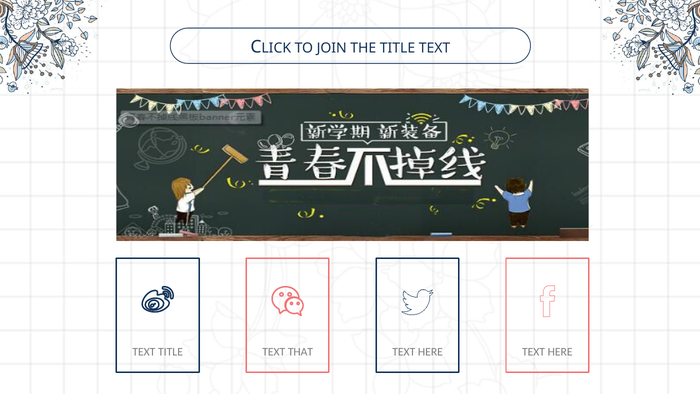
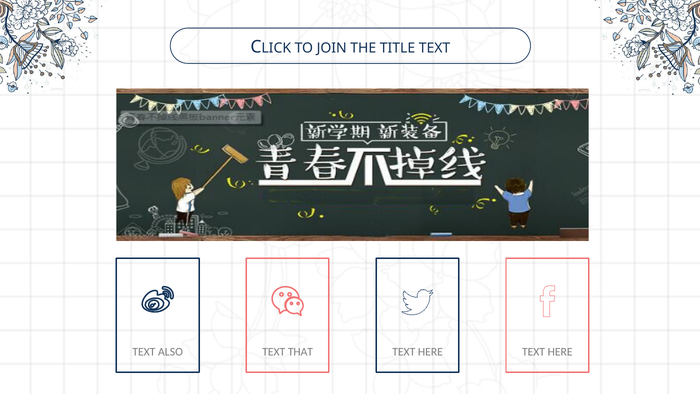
TEXT TITLE: TITLE -> ALSO (170, 352)
